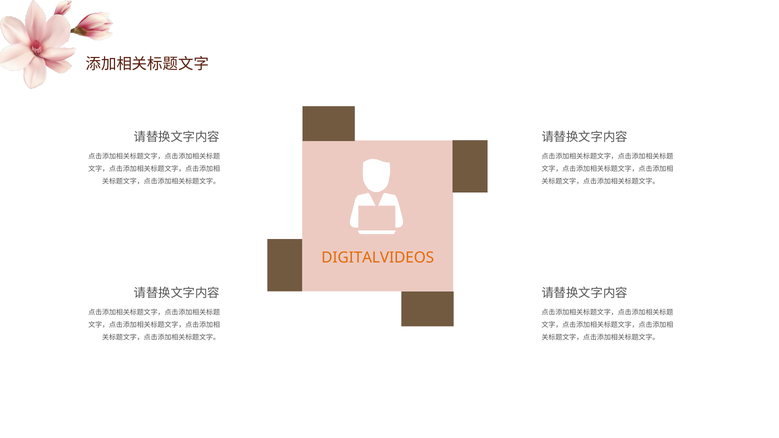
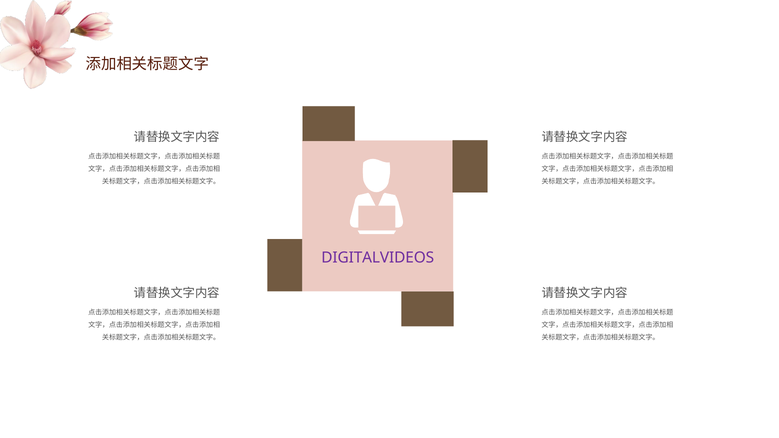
DIGITALVIDEOS colour: orange -> purple (378, 258)
